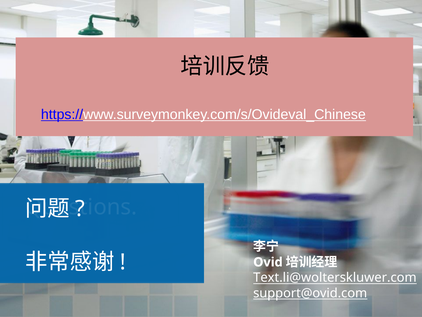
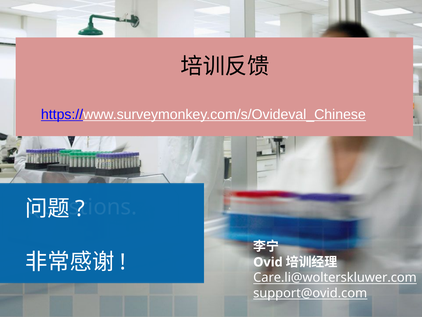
Text.li@wolterskluwer.com: Text.li@wolterskluwer.com -> Care.li@wolterskluwer.com (335, 277)
